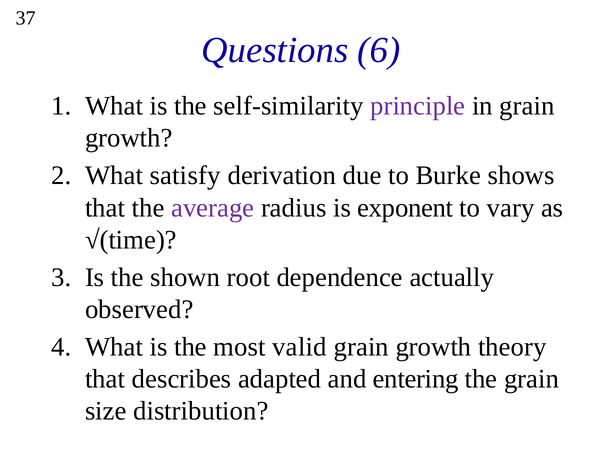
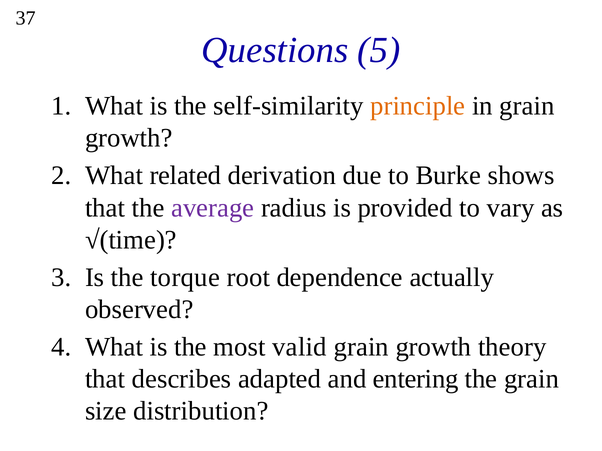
6: 6 -> 5 (379, 50)
principle colour: purple -> orange (418, 106)
satisfy: satisfy -> related (185, 176)
exponent: exponent -> provided (405, 208)
shown: shown -> torque (185, 277)
